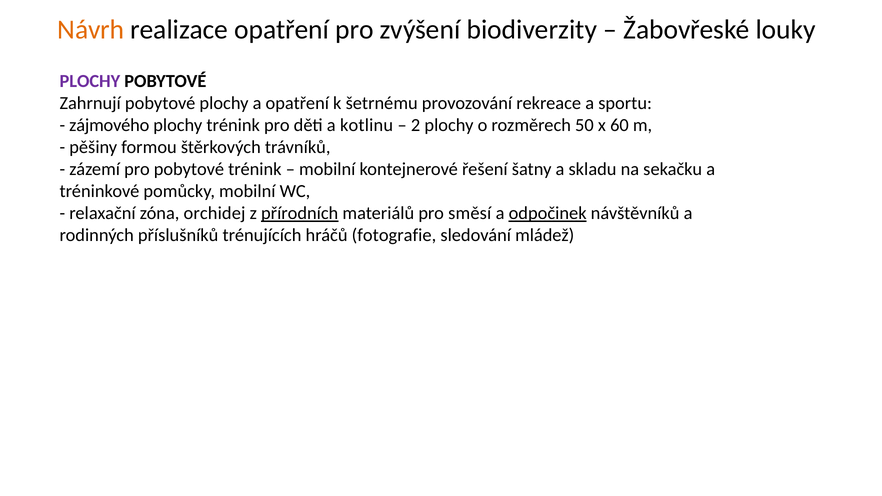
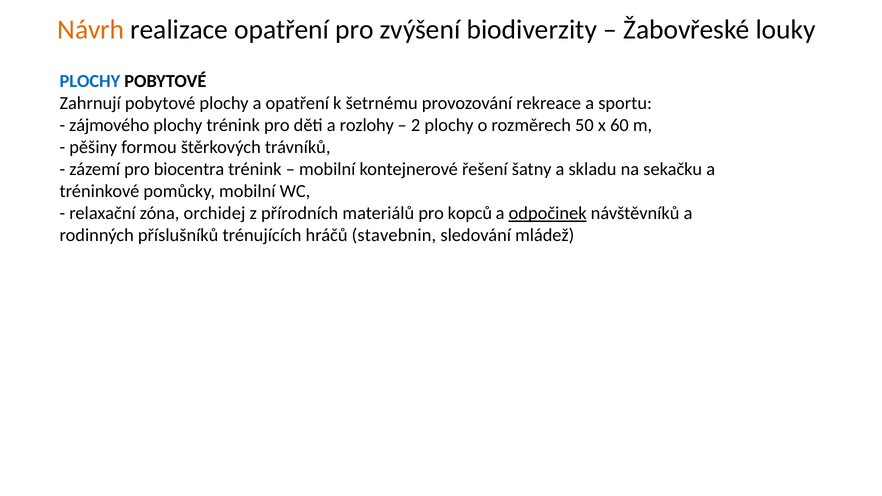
PLOCHY colour: purple -> blue (90, 81)
kotlinu: kotlinu -> rozlohy (367, 125)
pro pobytové: pobytové -> biocentra (189, 169)
přírodních underline: present -> none (300, 213)
směsí: směsí -> kopců (470, 213)
fotografie: fotografie -> stavebnin (394, 235)
